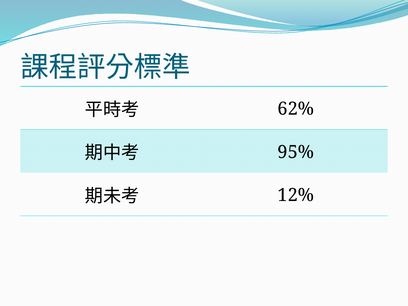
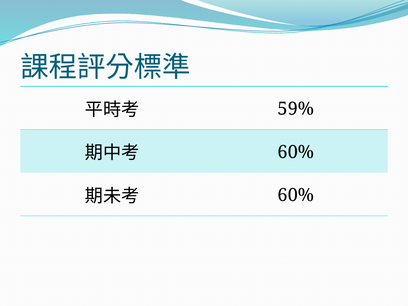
62%: 62% -> 59% (296, 109)
95%: 95% -> 60% (296, 152)
12%: 12% -> 60% (296, 195)
